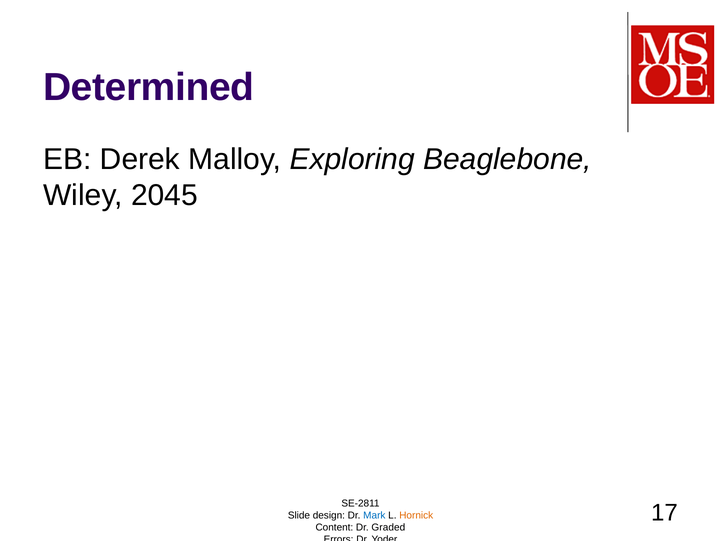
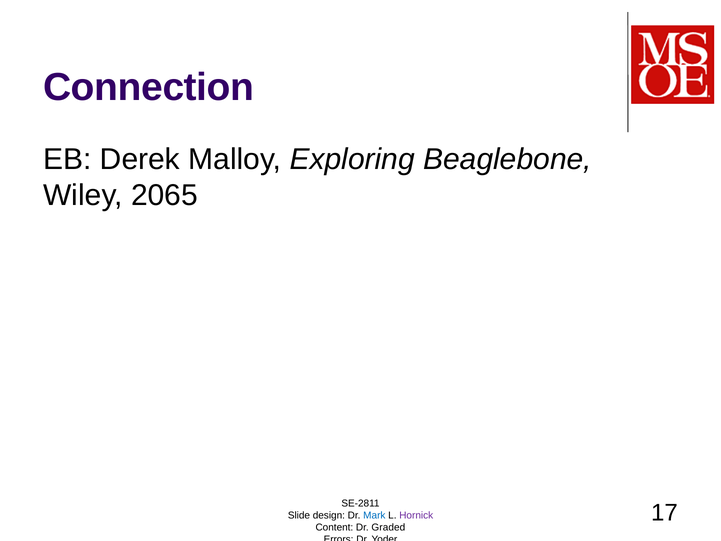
Determined: Determined -> Connection (149, 87)
2045: 2045 -> 2065 (164, 195)
Hornick colour: orange -> purple (416, 515)
